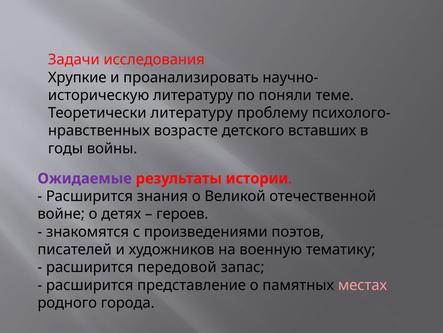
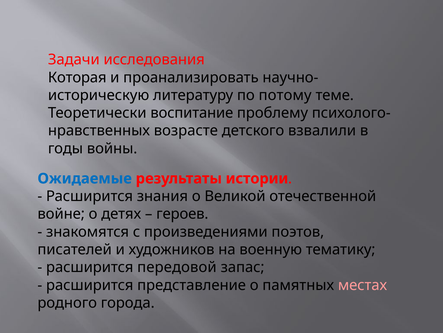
Хрупкие: Хрупкие -> Которая (77, 77)
поняли: поняли -> потому (285, 95)
Теоретически литературу: литературу -> воспитание (192, 113)
вставших: вставших -> взвалили (322, 130)
Ожидаемые colour: purple -> blue (85, 178)
